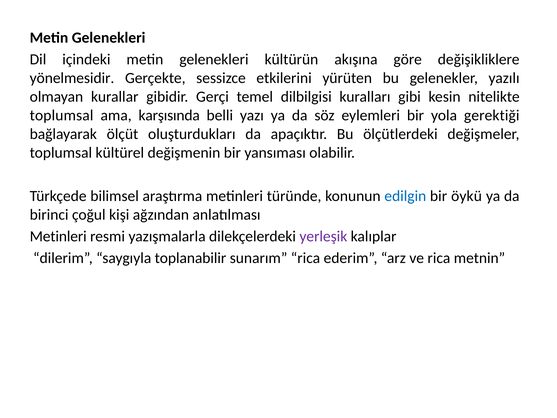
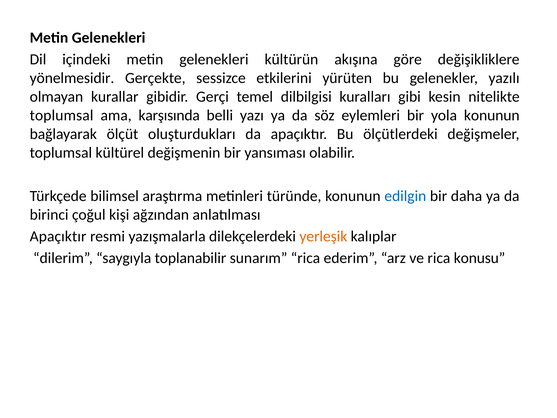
yola gerektiği: gerektiği -> konunun (492, 115)
öykü: öykü -> daha (467, 196)
Metinleri: Metinleri -> Apaçıktır (58, 236)
yerleşik colour: purple -> orange (323, 236)
metnin: metnin -> konusu (480, 258)
